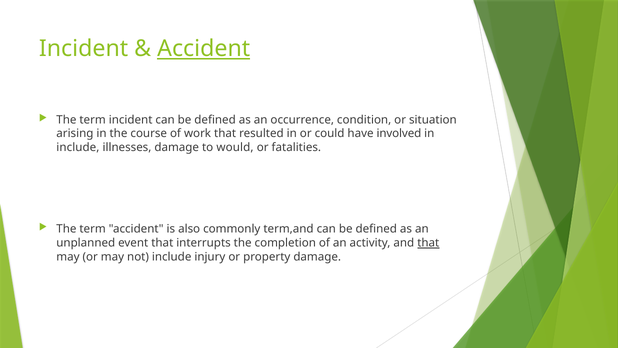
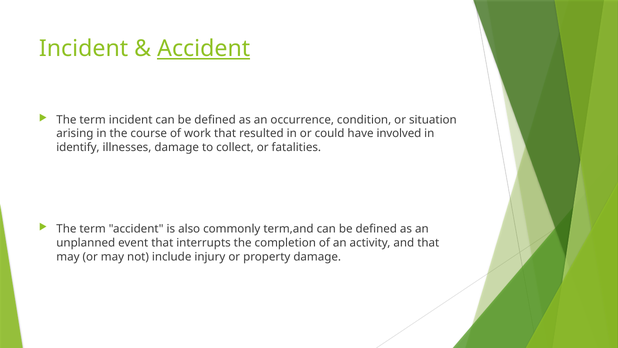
include: include -> identify (78, 147)
would: would -> collect (235, 147)
that underline: present -> none (428, 243)
